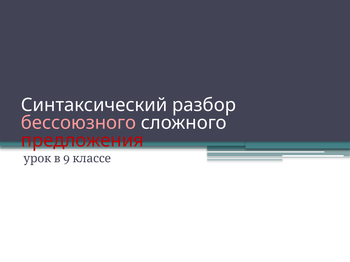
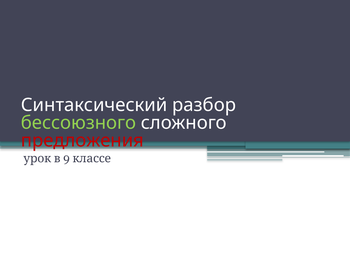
бессоюзного colour: pink -> light green (79, 123)
